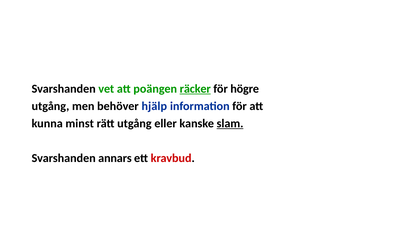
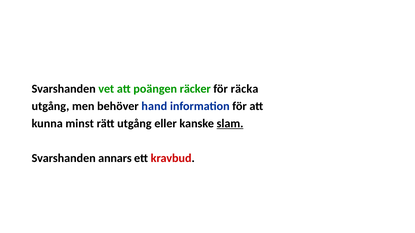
räcker underline: present -> none (195, 89)
högre: högre -> räcka (245, 89)
hjälp: hjälp -> hand (154, 106)
